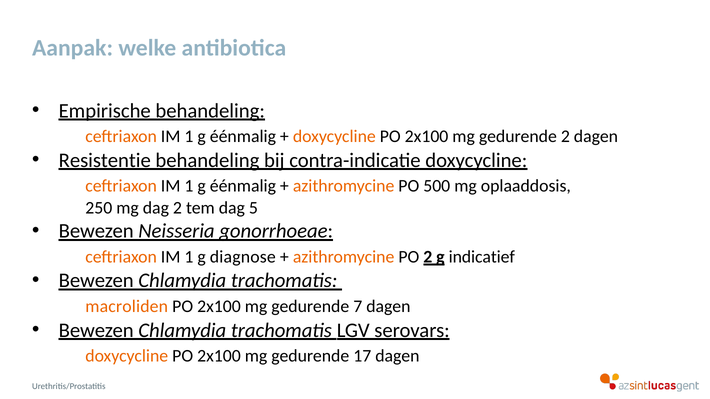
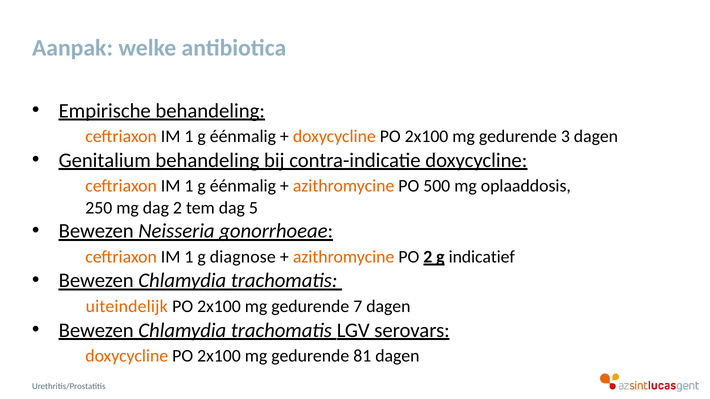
gedurende 2: 2 -> 3 (565, 137)
Resistentie: Resistentie -> Genitalium (105, 160)
macroliden: macroliden -> uiteindelijk (127, 307)
17: 17 -> 81 (362, 356)
